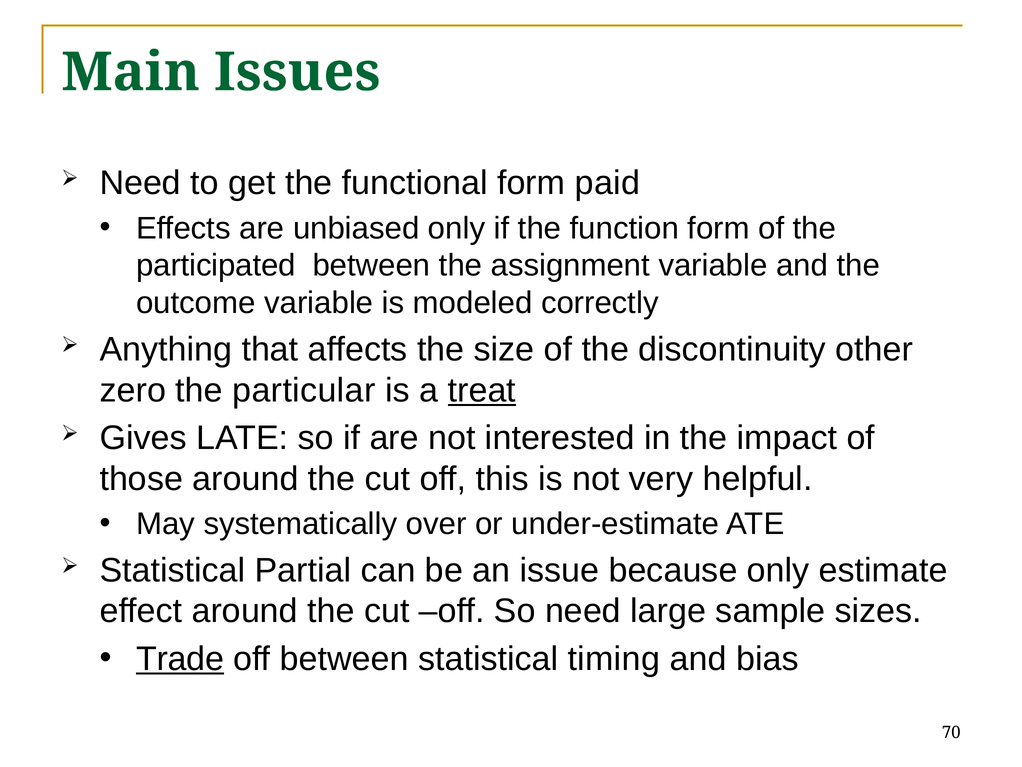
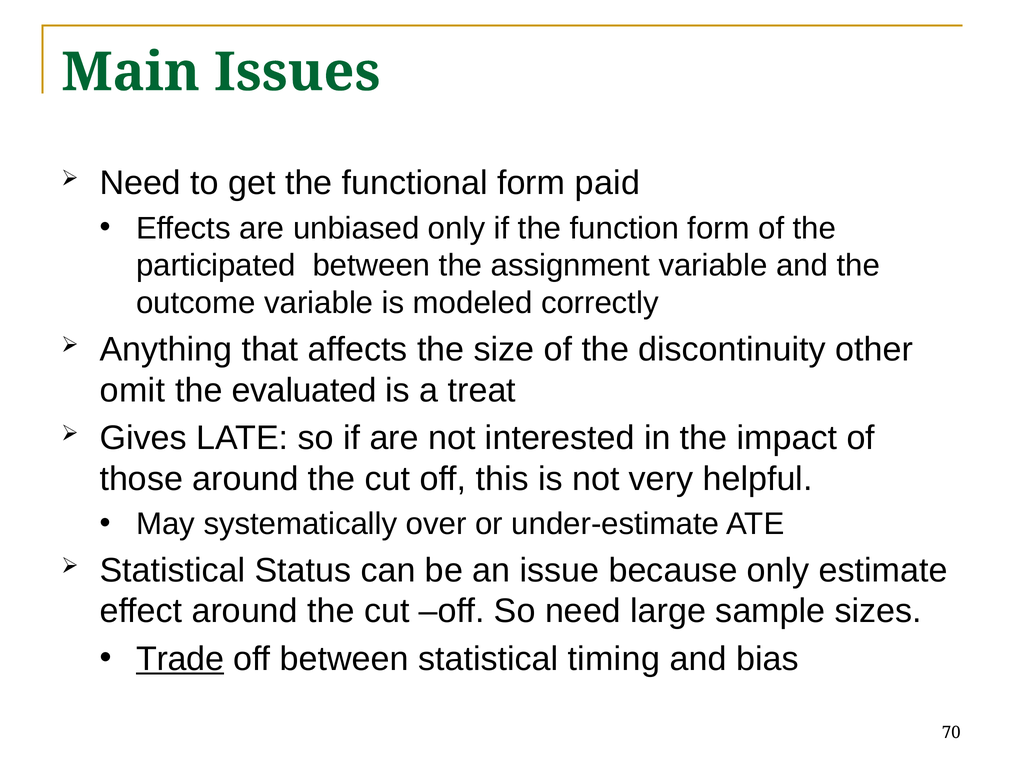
zero: zero -> omit (133, 390)
particular: particular -> evaluated (304, 390)
treat underline: present -> none (482, 390)
Partial: Partial -> Status (303, 570)
